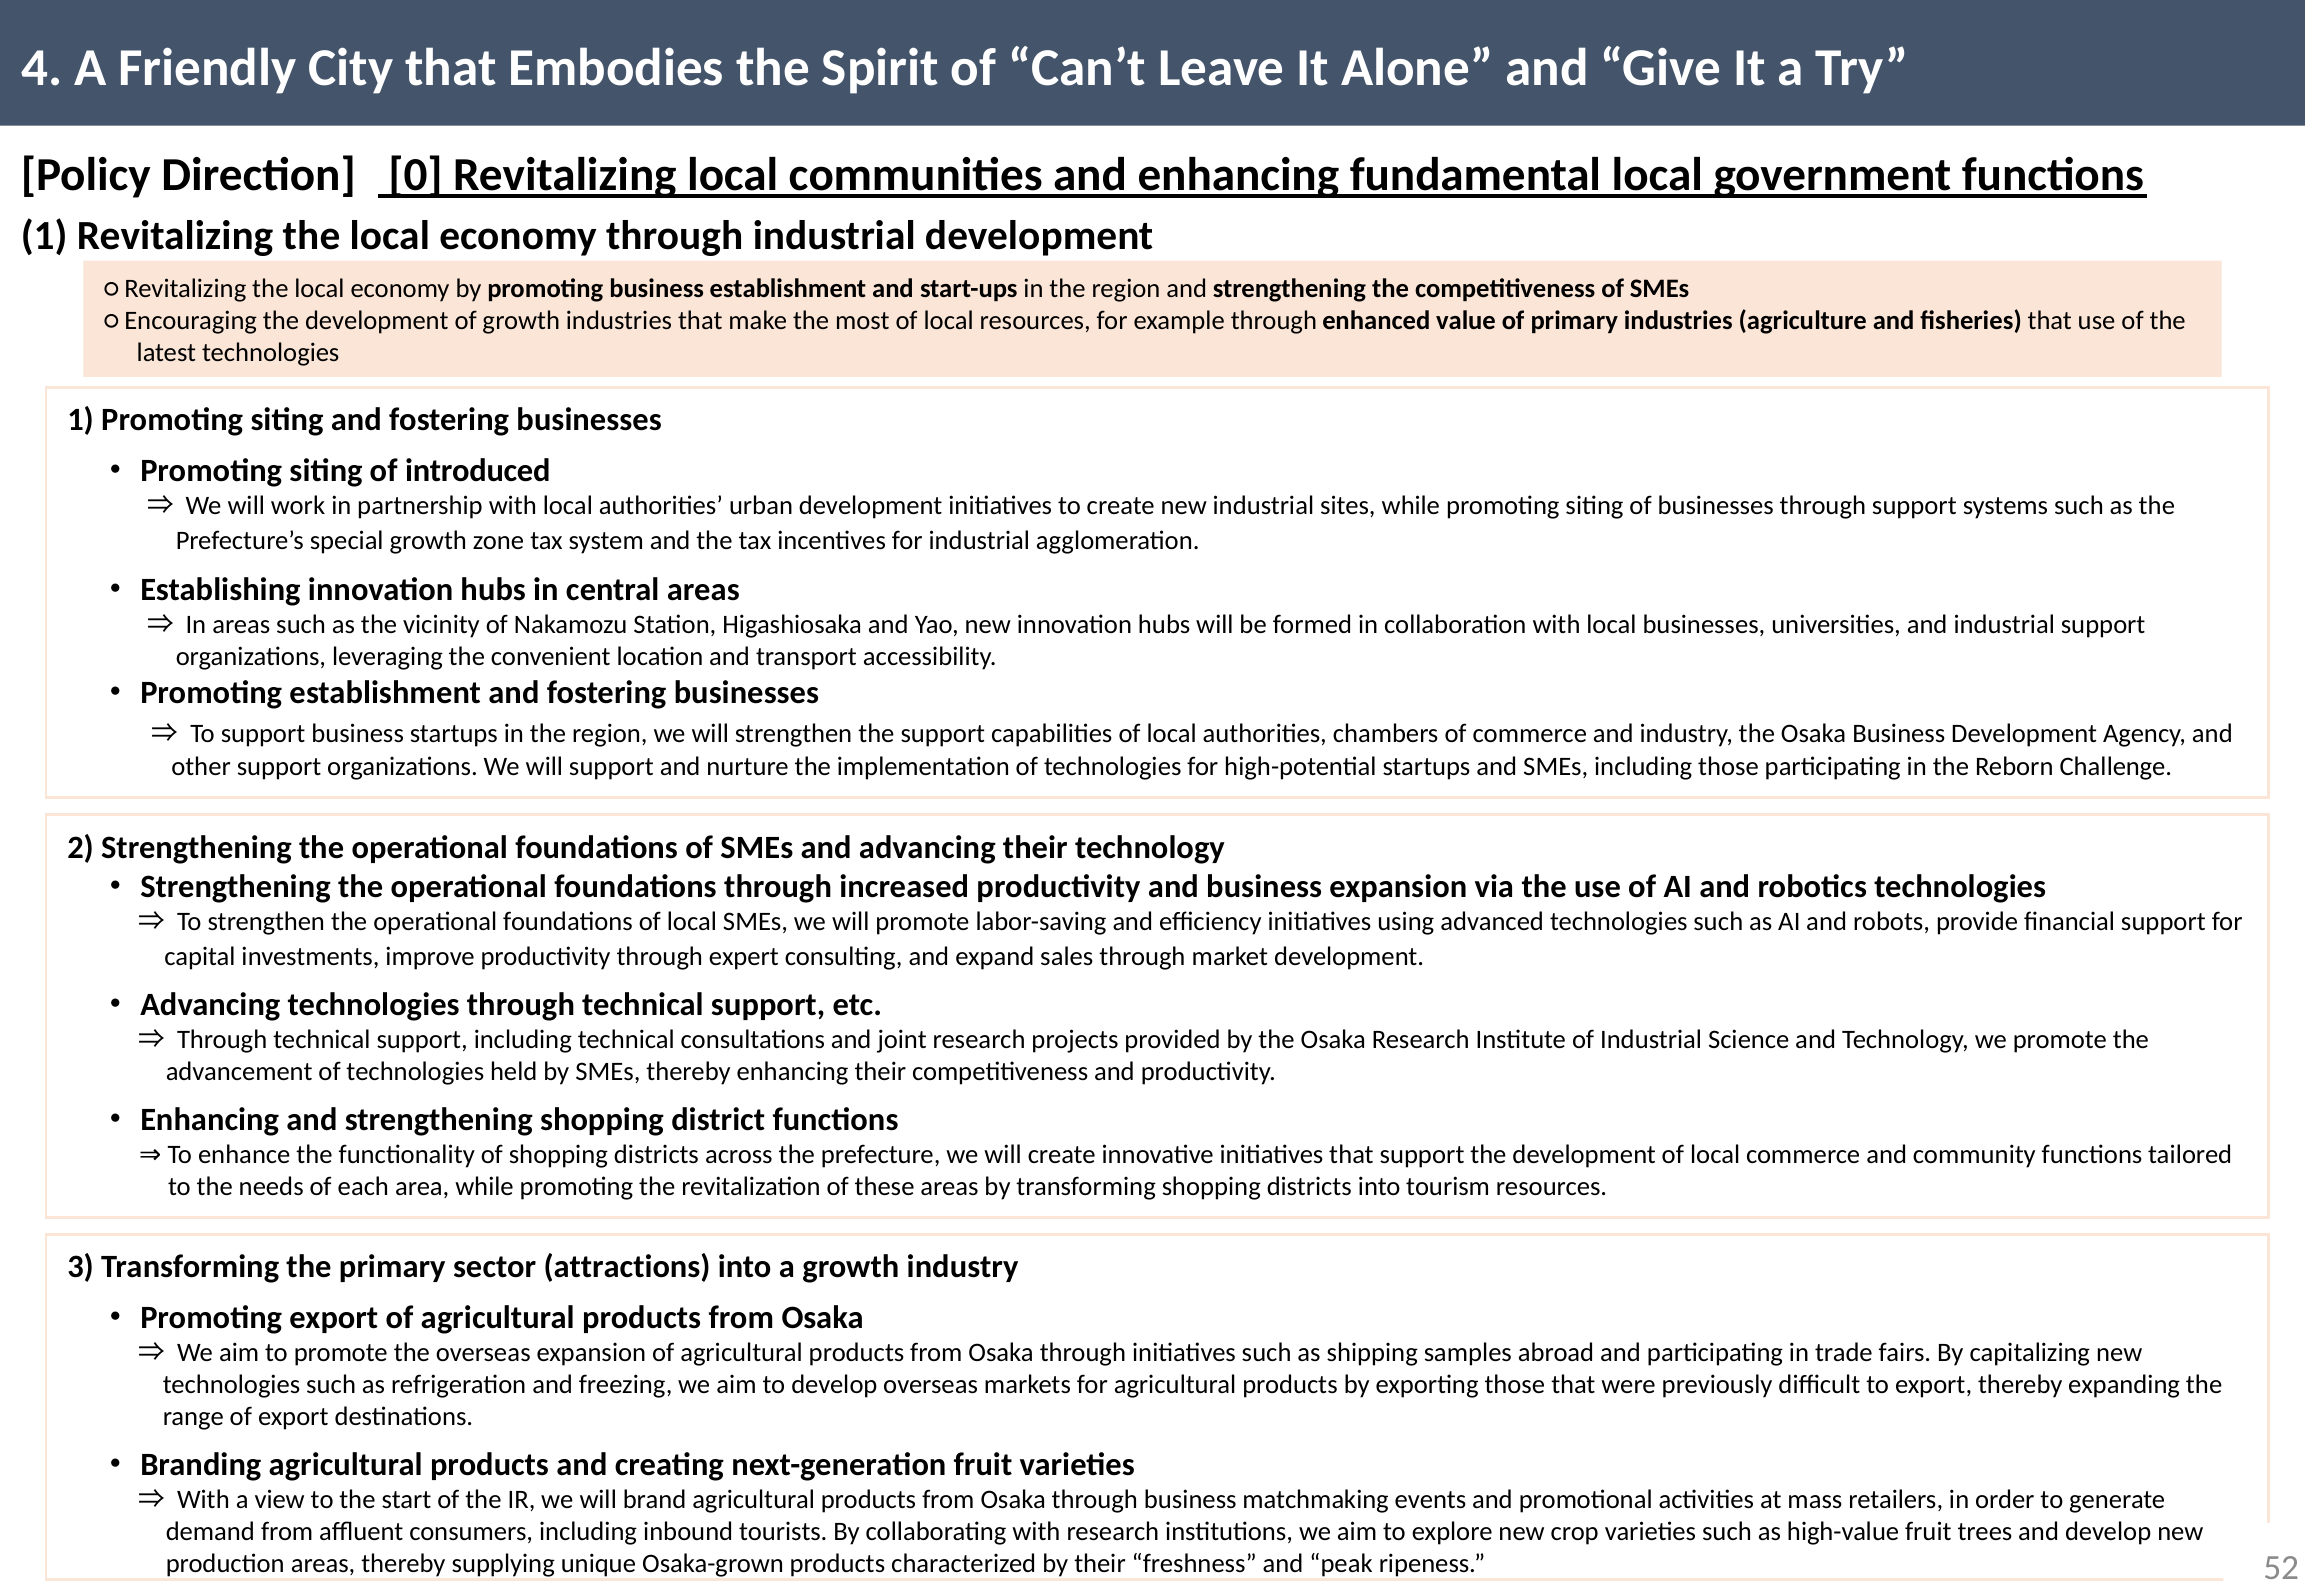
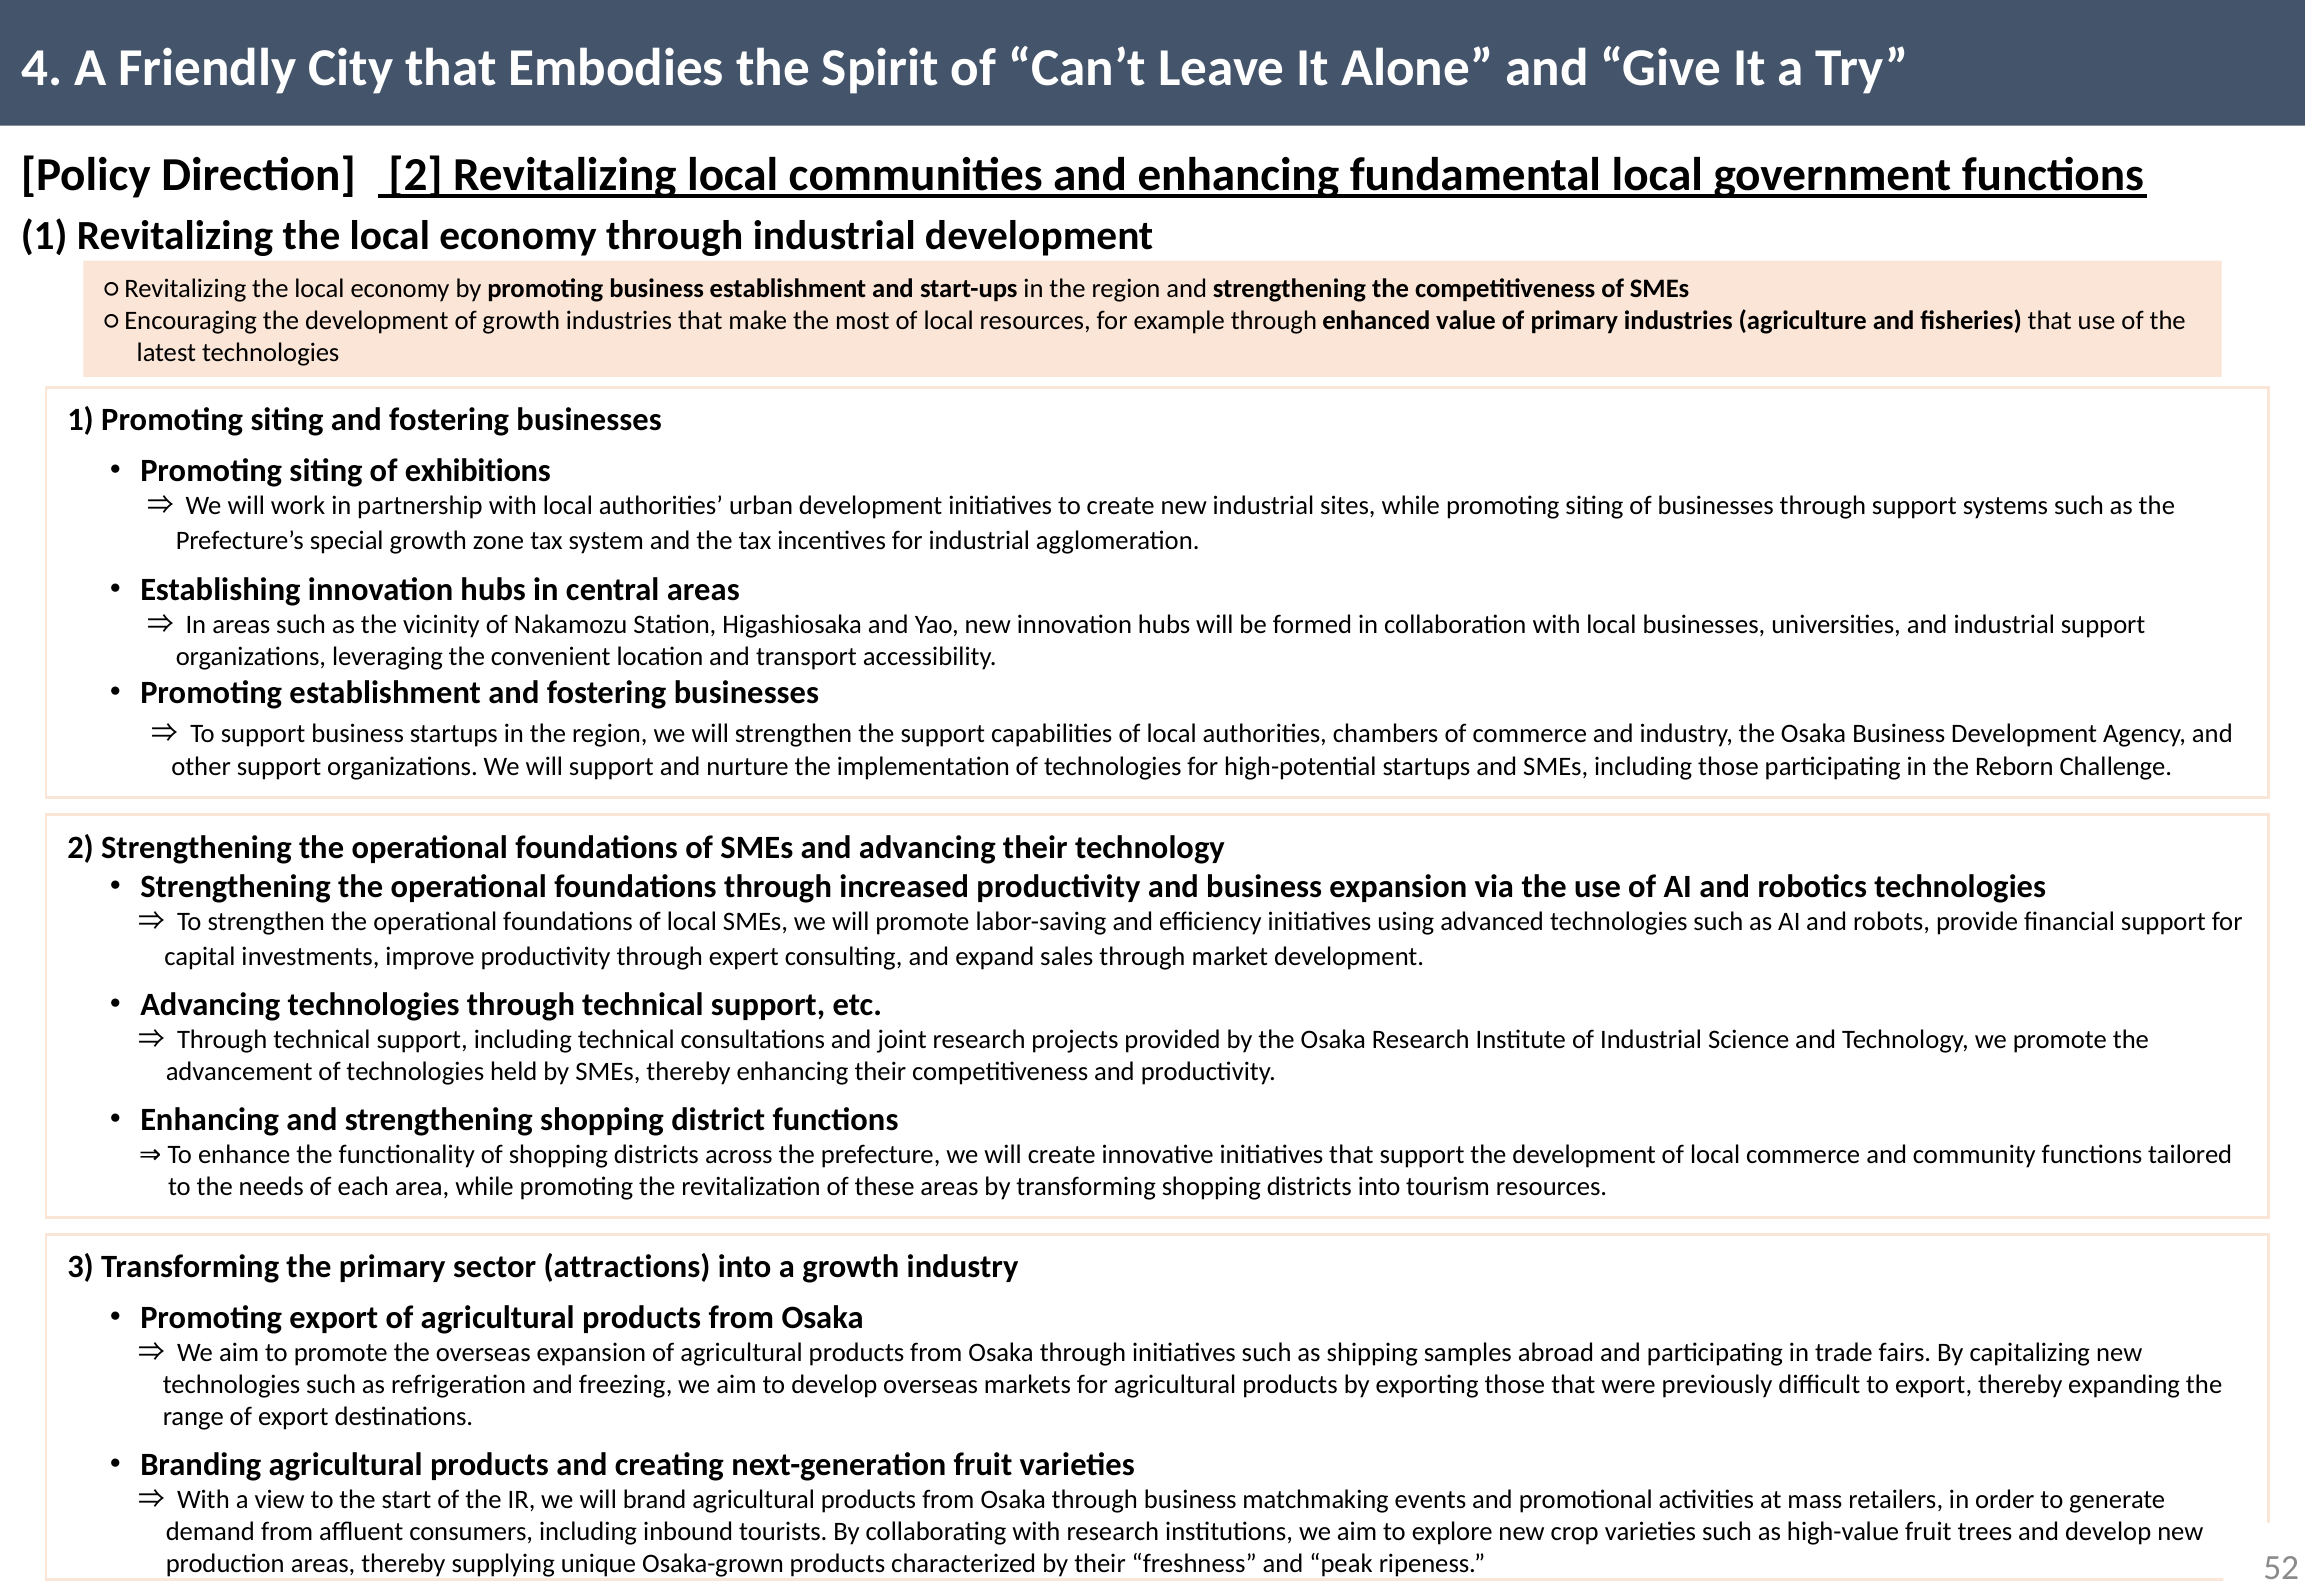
Direction 0: 0 -> 2 (416, 175)
introduced: introduced -> exhibitions (478, 471)
